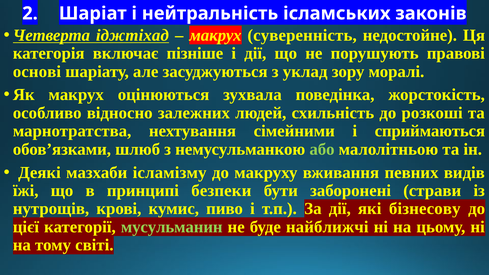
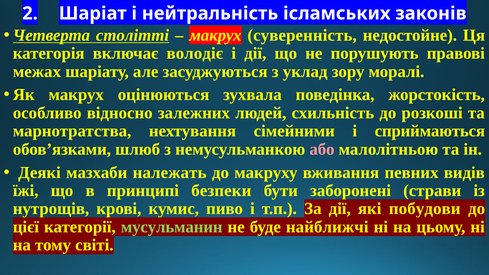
іджтіхад: іджтіхад -> столітті (132, 35)
пізніше: пізніше -> володіє (195, 53)
основі: основі -> межах (37, 72)
або colour: light green -> pink (322, 149)
ісламізму: ісламізму -> належать (170, 172)
бізнесову: бізнесову -> побудови (425, 209)
